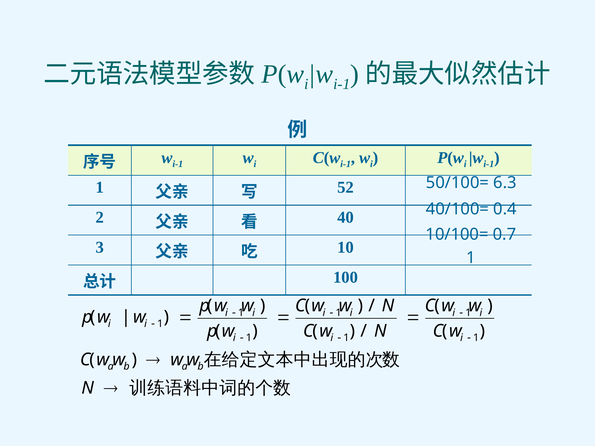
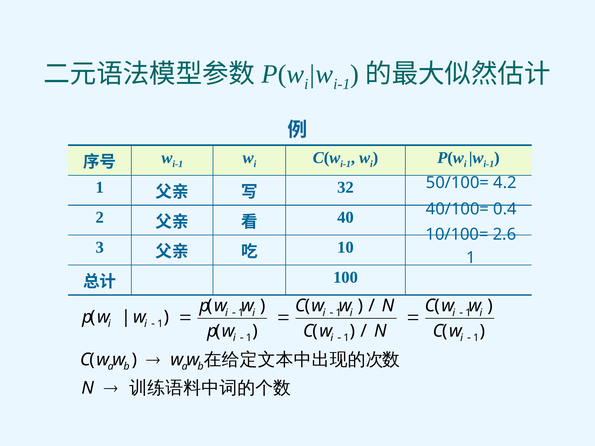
6.3: 6.3 -> 4.2 (505, 183)
52: 52 -> 32 (345, 188)
0.7: 0.7 -> 2.6 (505, 235)
